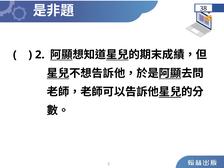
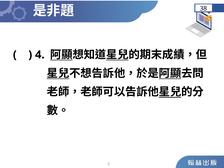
2: 2 -> 4 (40, 55)
